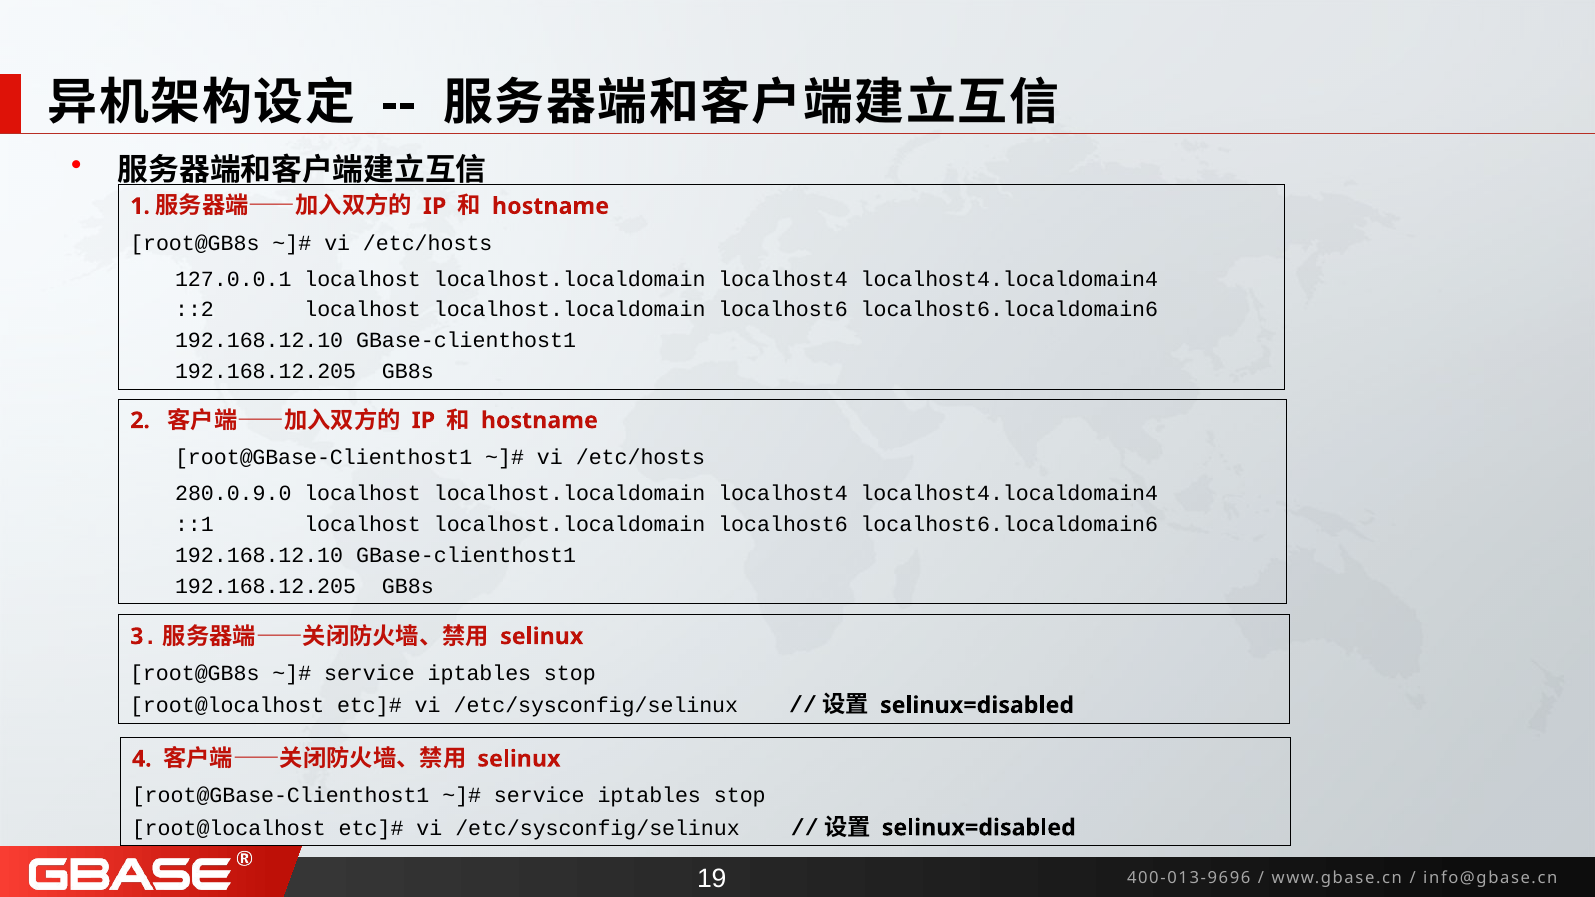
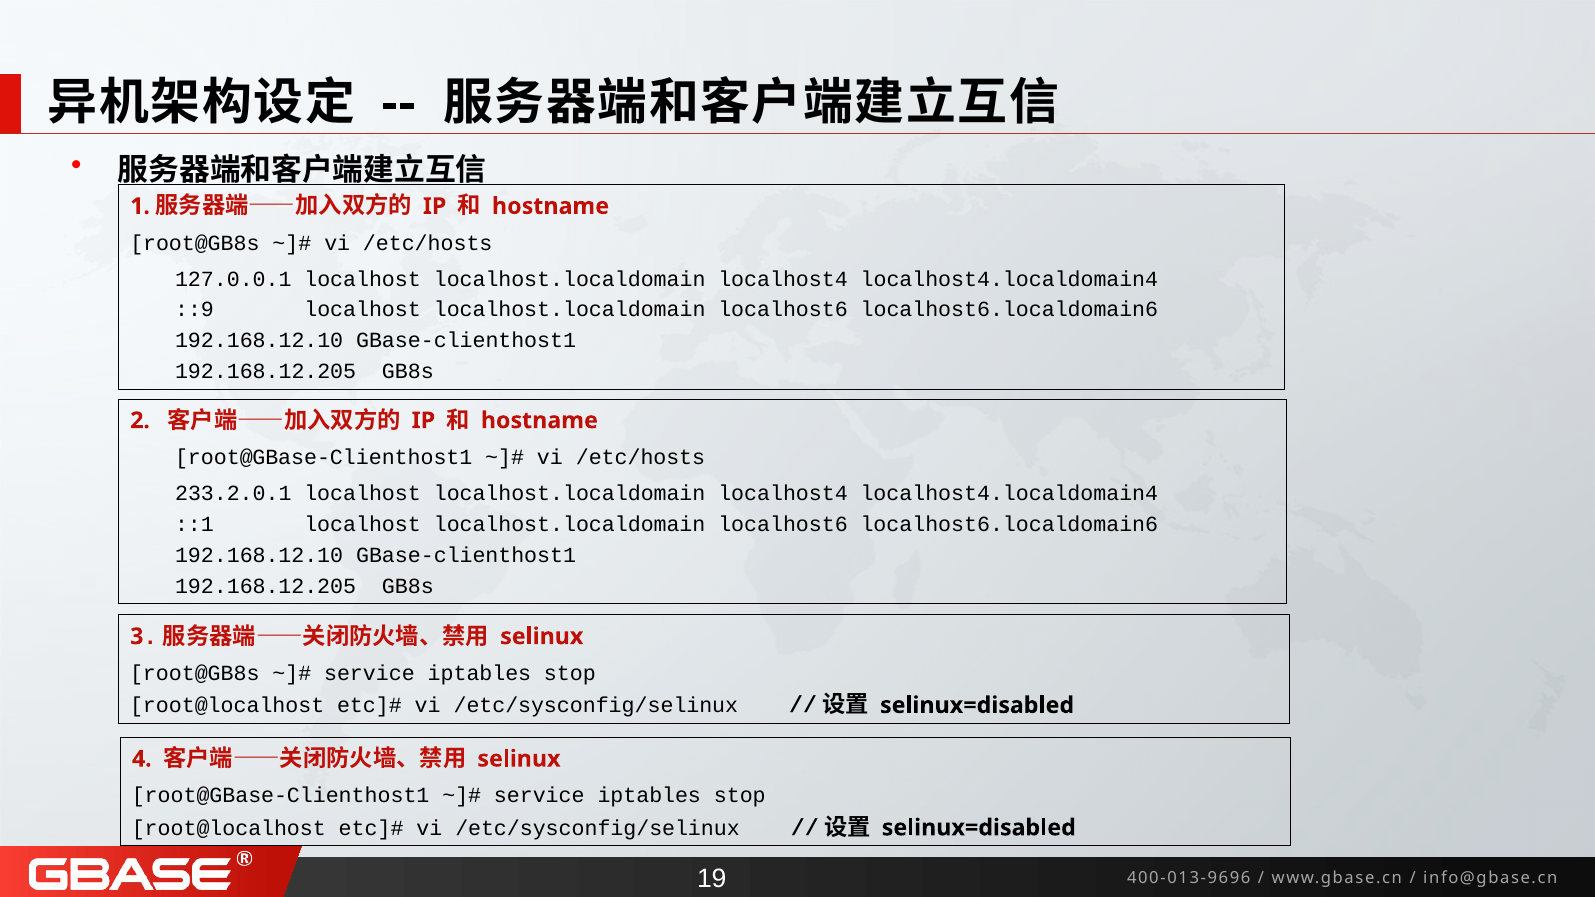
::2: ::2 -> ::9 (195, 310)
280.0.9.0: 280.0.9.0 -> 233.2.0.1 (233, 493)
